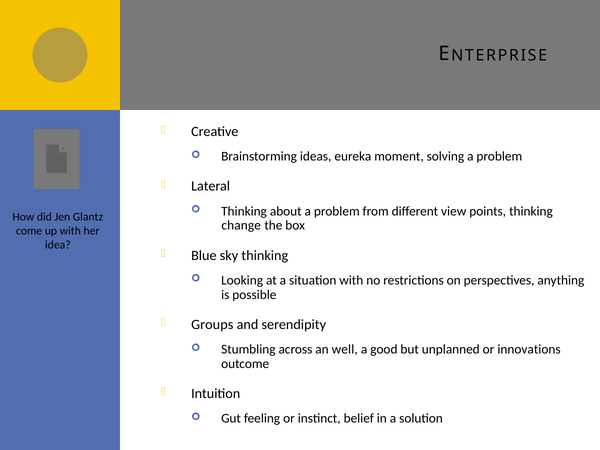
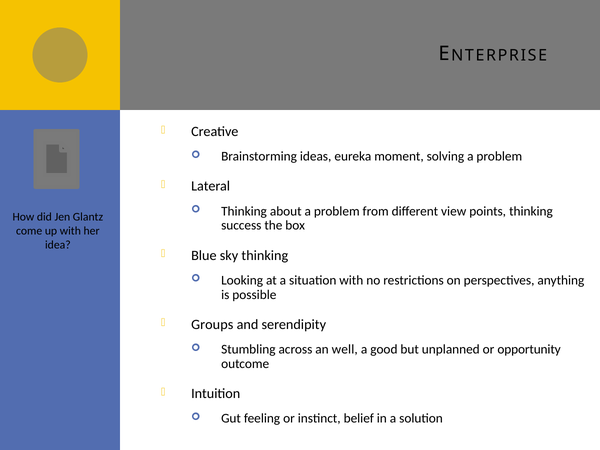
change: change -> success (241, 226)
innovations: innovations -> opportunity (529, 349)
